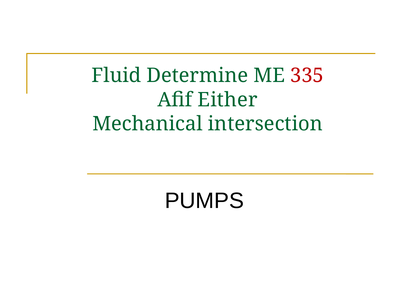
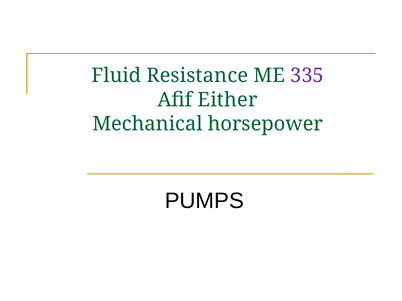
Determine: Determine -> Resistance (197, 76)
335 colour: red -> purple (307, 76)
intersection: intersection -> horsepower (265, 124)
